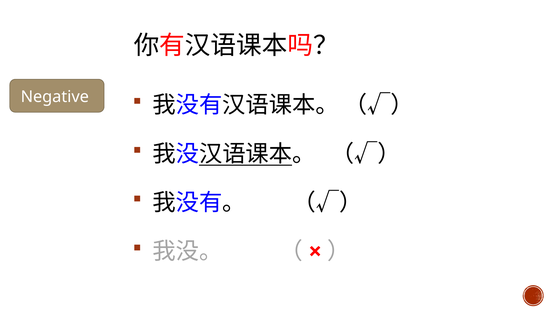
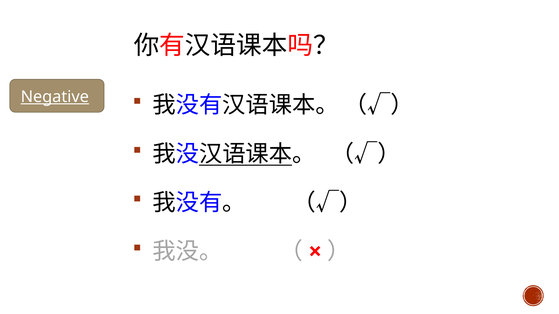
Negative underline: none -> present (55, 97)
